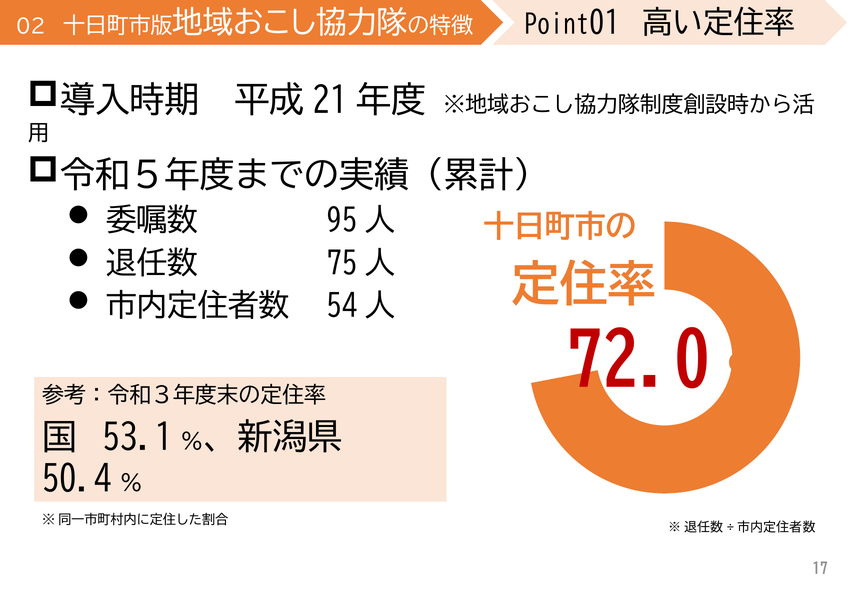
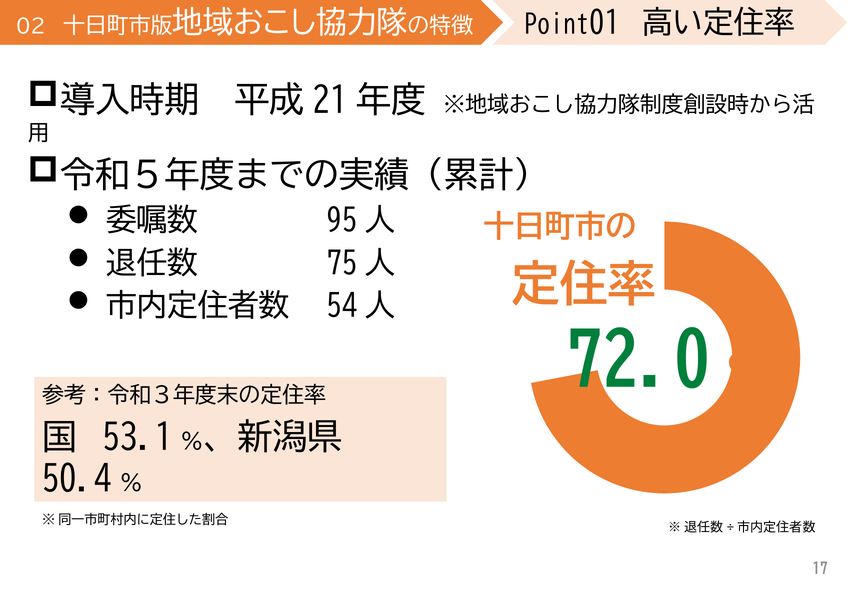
72.0 colour: red -> green (639, 361)
